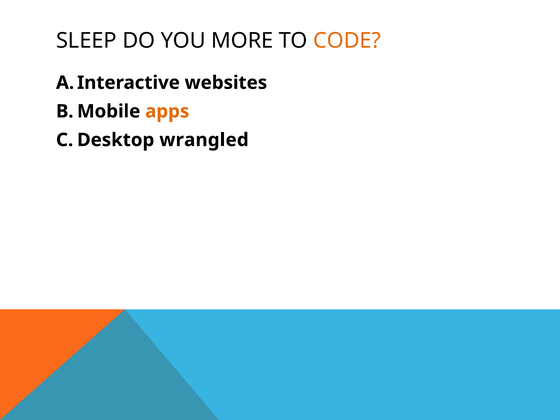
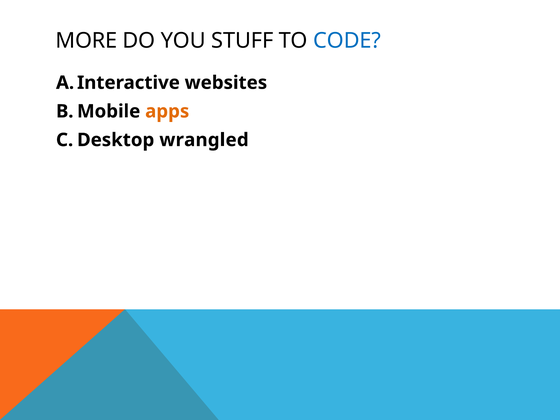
SLEEP: SLEEP -> MORE (86, 41)
MORE: MORE -> STUFF (242, 41)
CODE colour: orange -> blue (347, 41)
